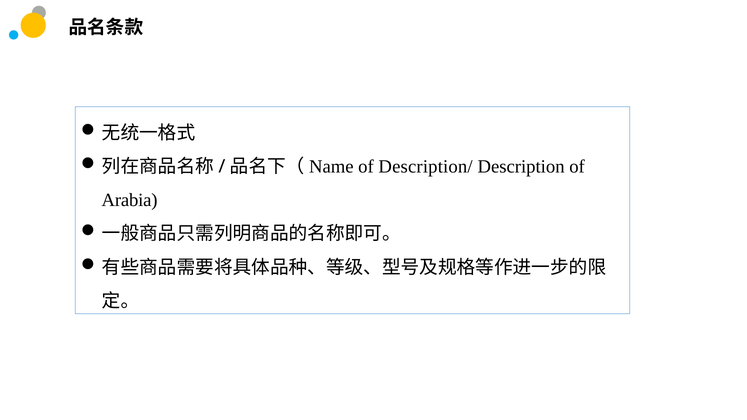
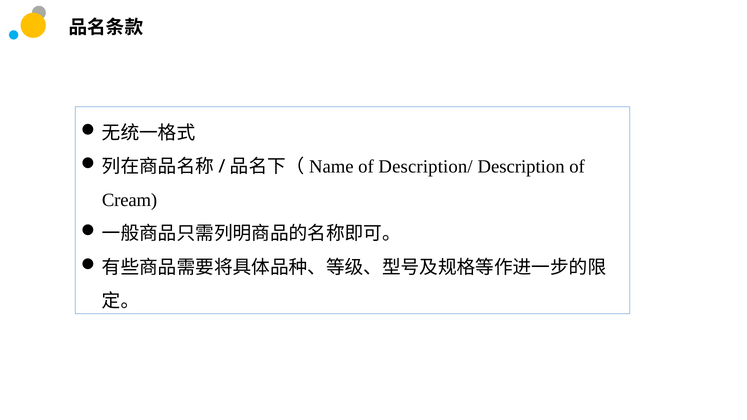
Arabia: Arabia -> Cream (130, 200)
